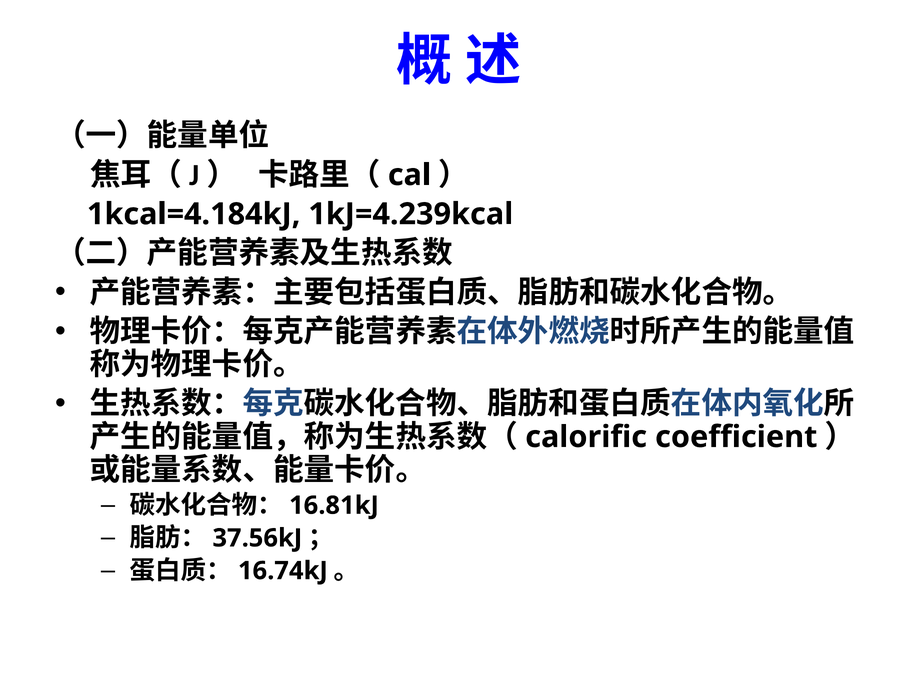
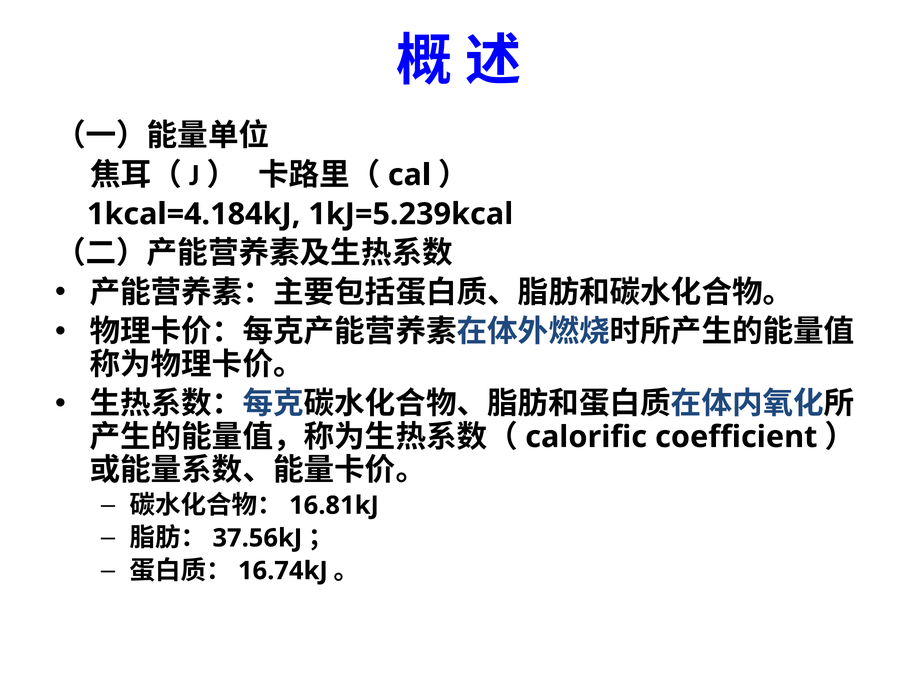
1kJ=4.239kcal: 1kJ=4.239kcal -> 1kJ=5.239kcal (411, 214)
